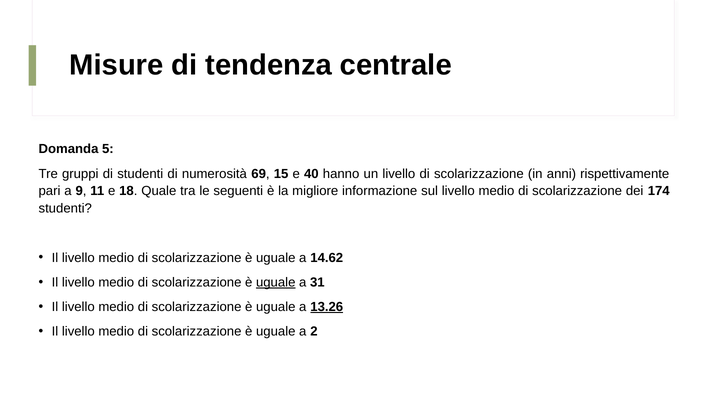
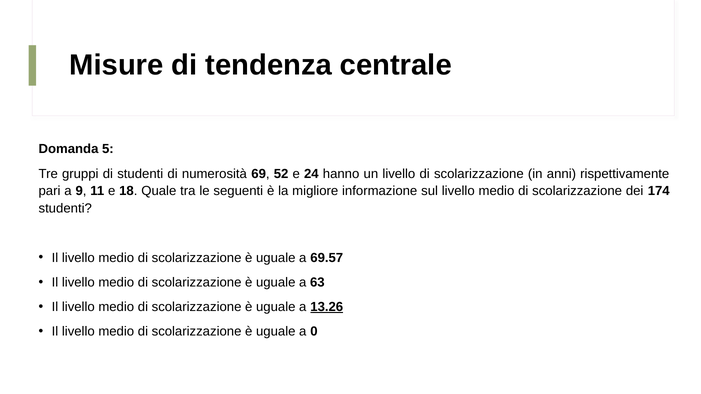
15: 15 -> 52 (281, 174)
40: 40 -> 24 (311, 174)
14.62: 14.62 -> 69.57 (327, 258)
uguale underline: present -> none (276, 283)
31: 31 -> 63 (317, 283)
2: 2 -> 0 (314, 332)
